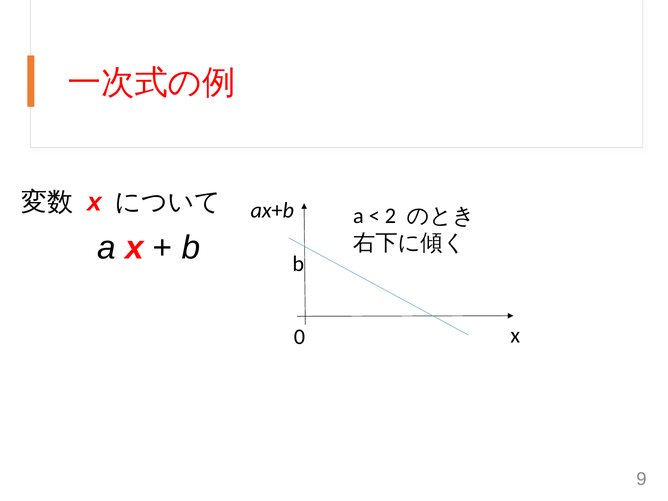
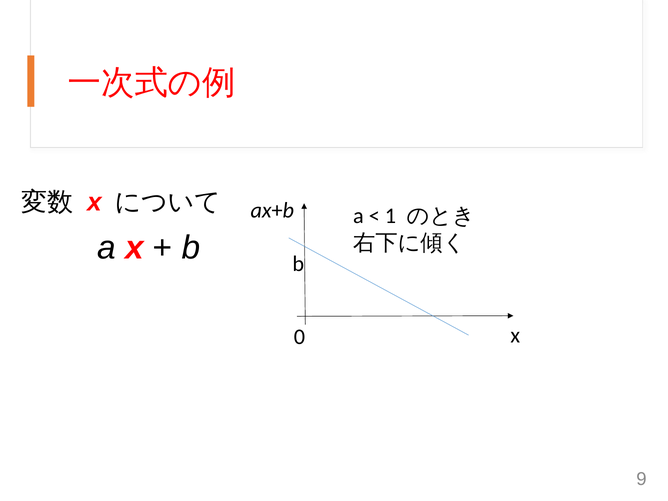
2: 2 -> 1 (390, 216)
